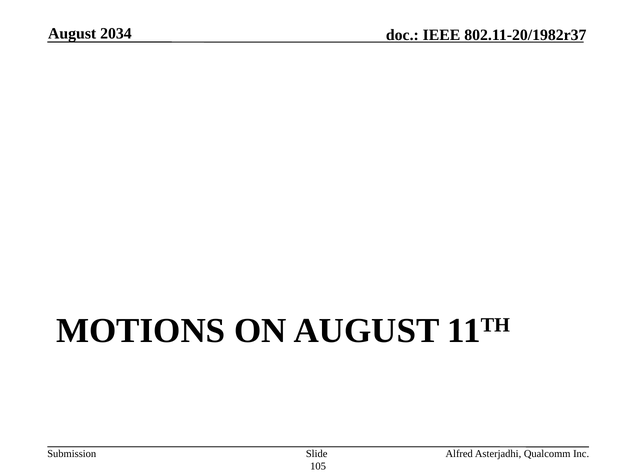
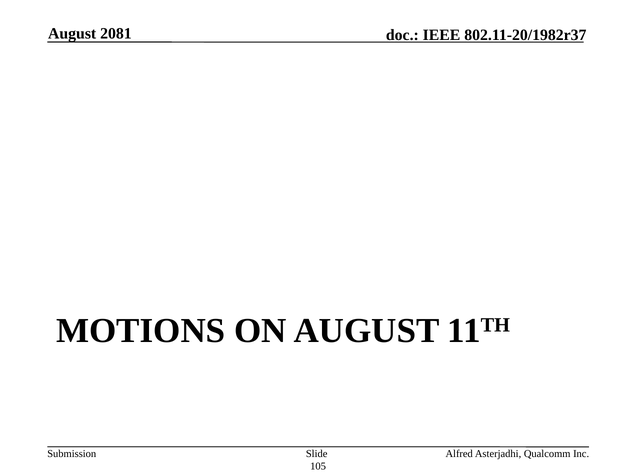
2034: 2034 -> 2081 (116, 33)
